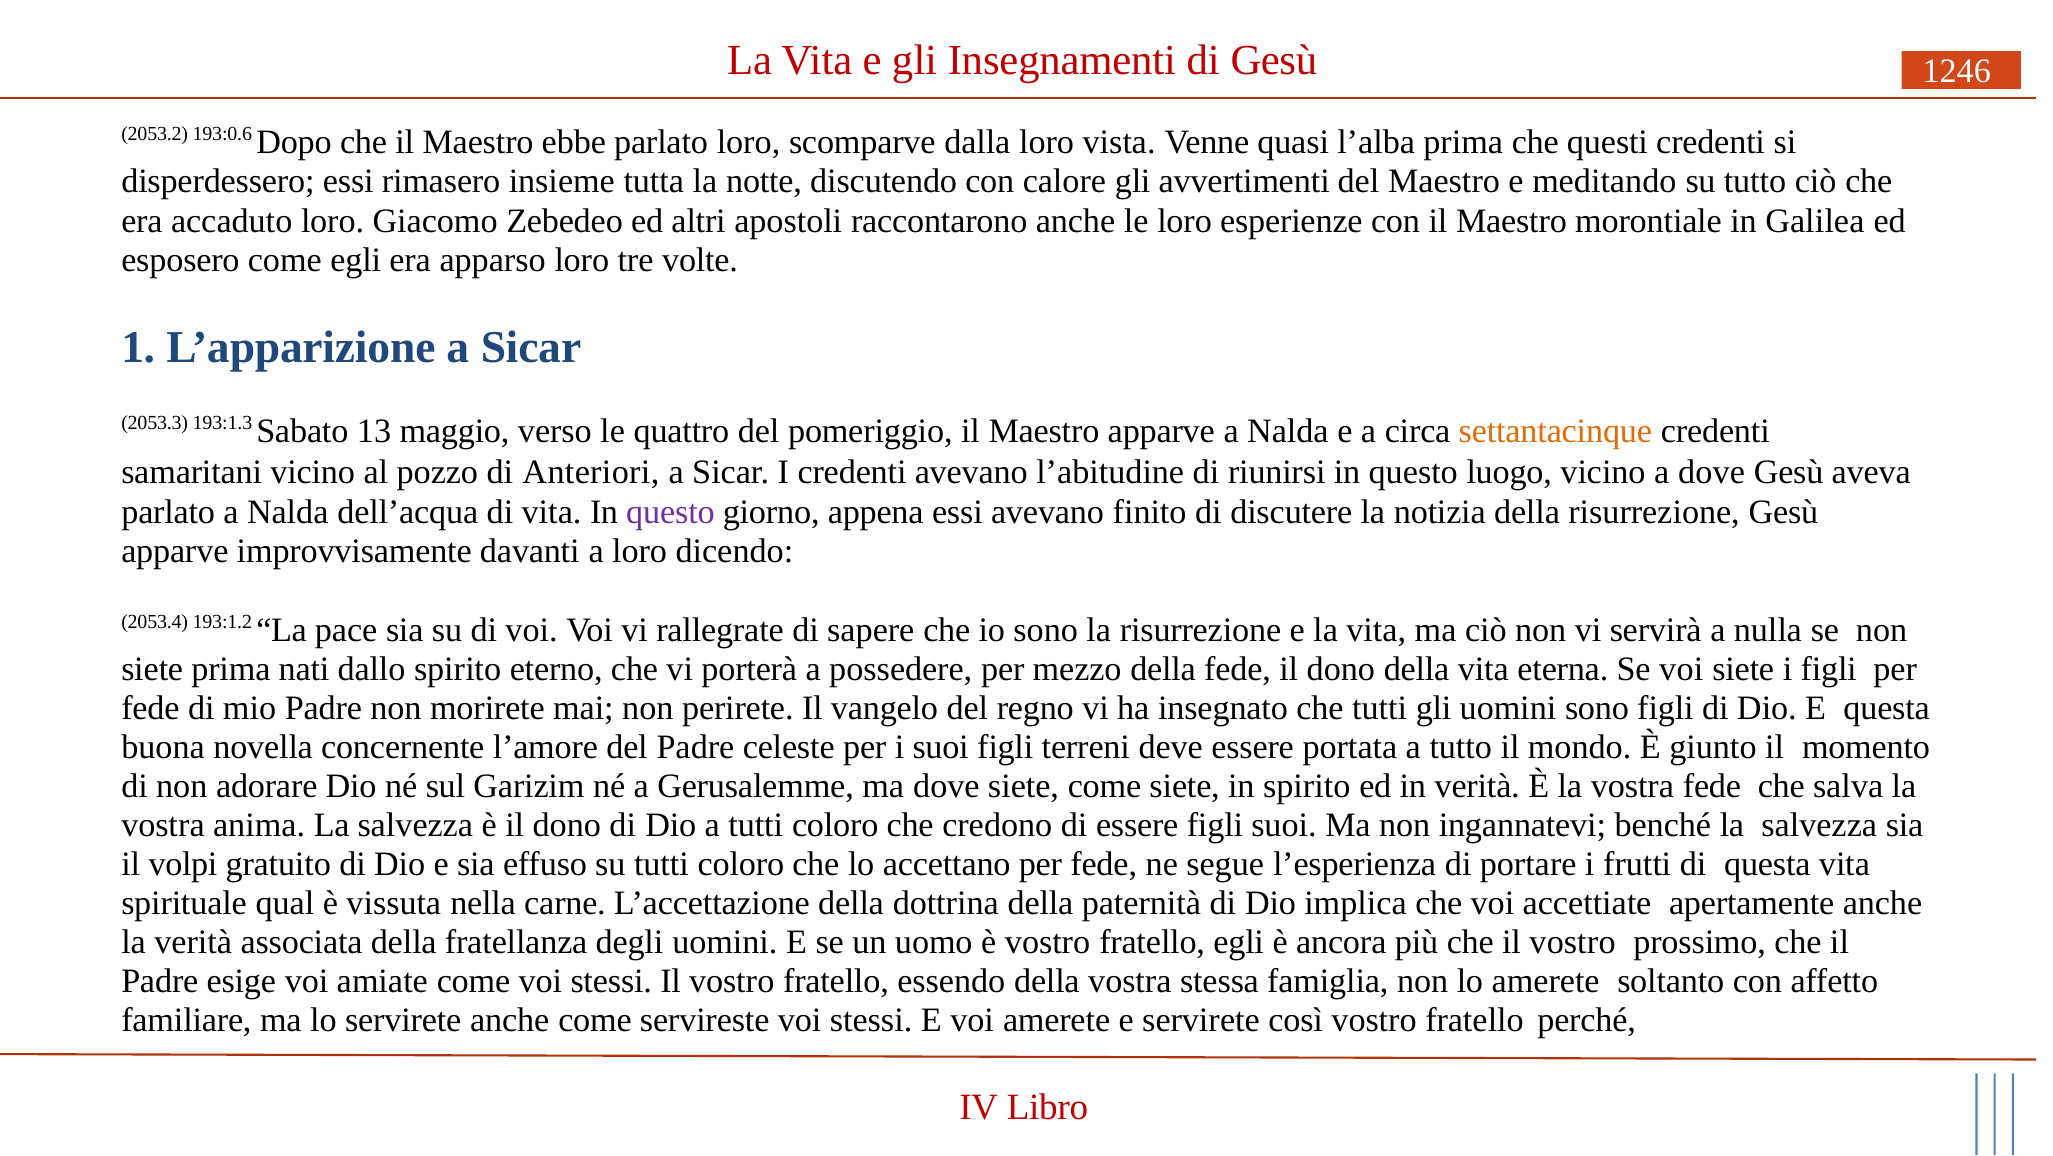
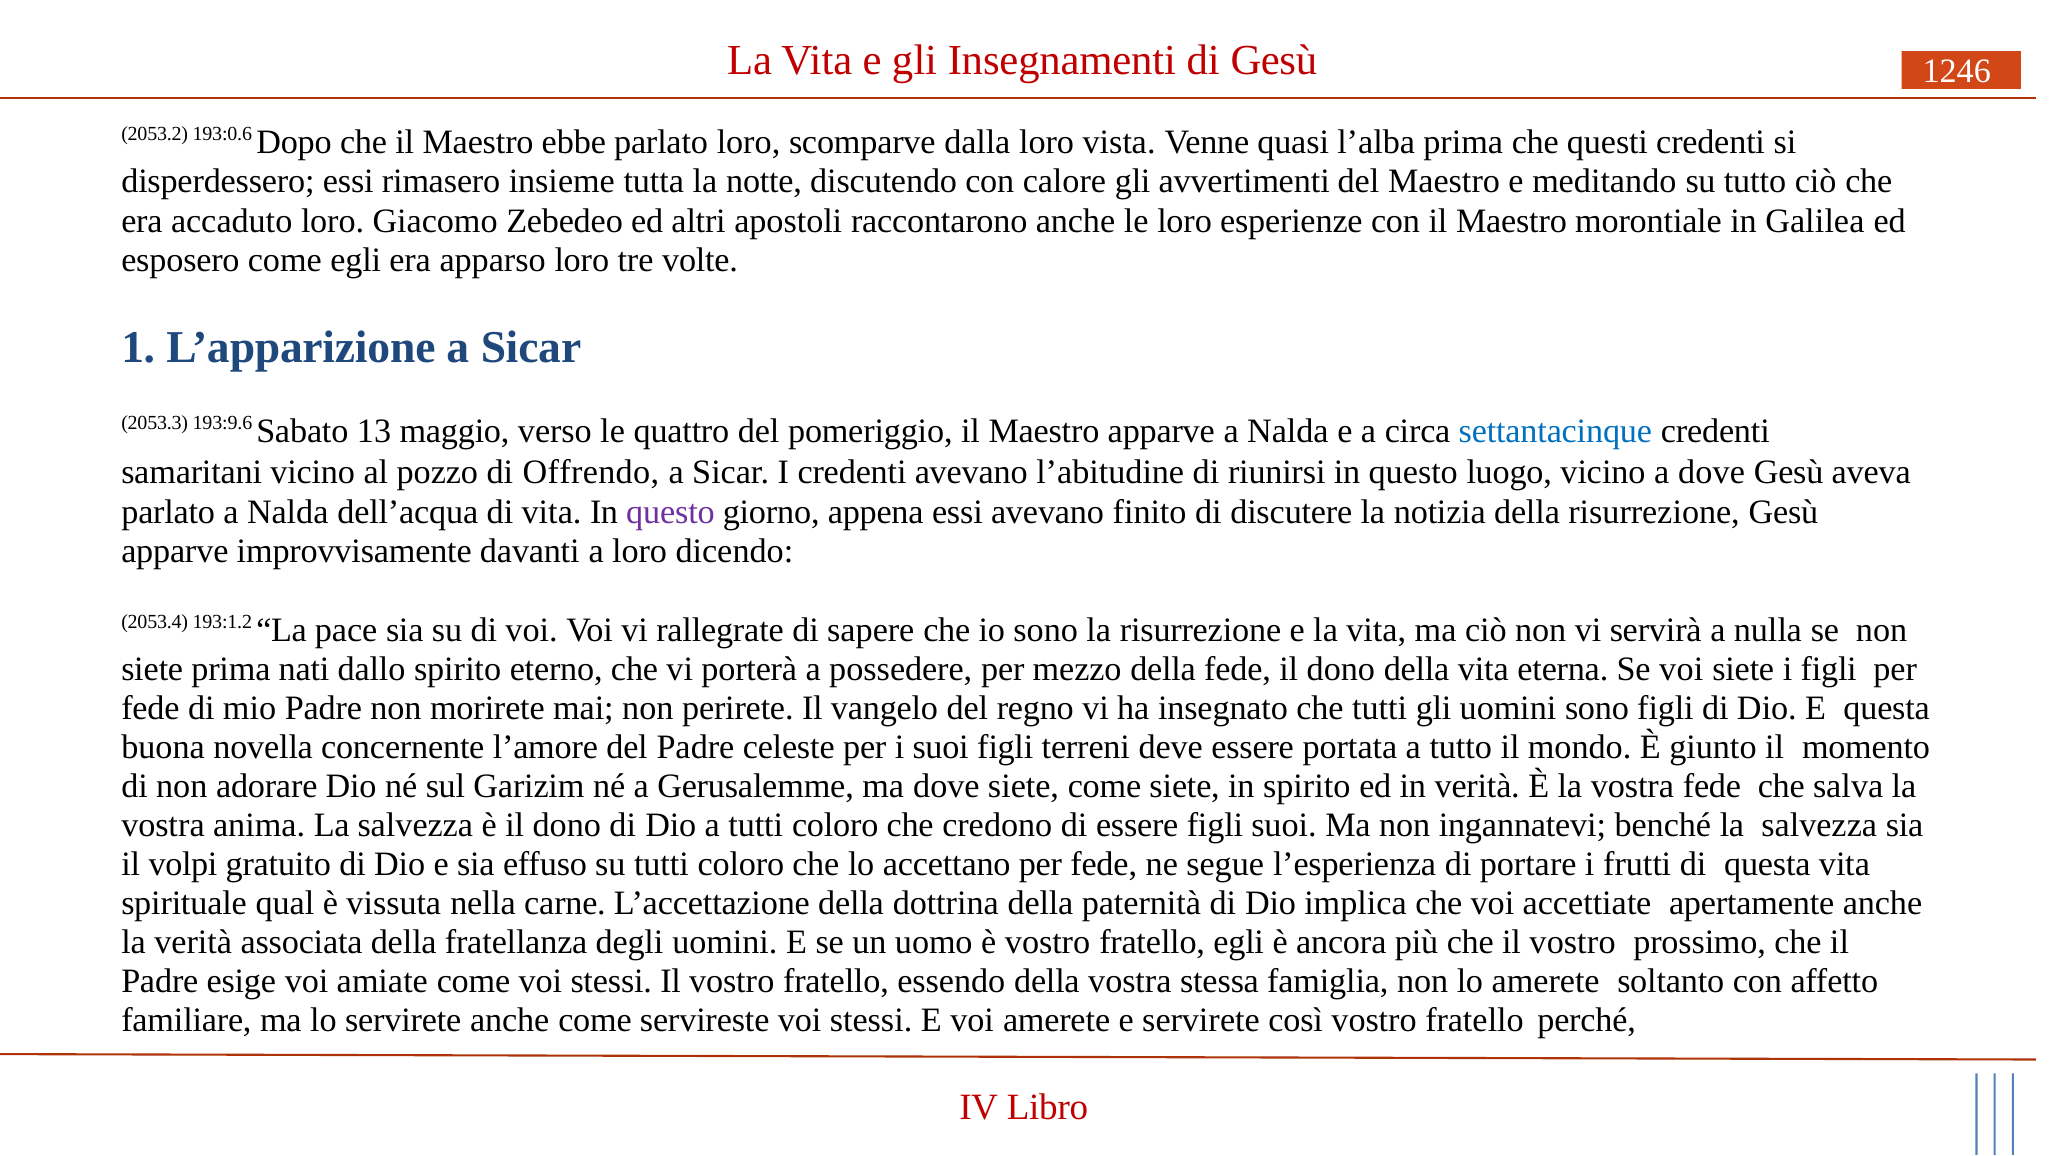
193:1.3: 193:1.3 -> 193:9.6 (222, 423)
settantacinque colour: orange -> blue (1555, 431)
Anteriori: Anteriori -> Offrendo (591, 473)
